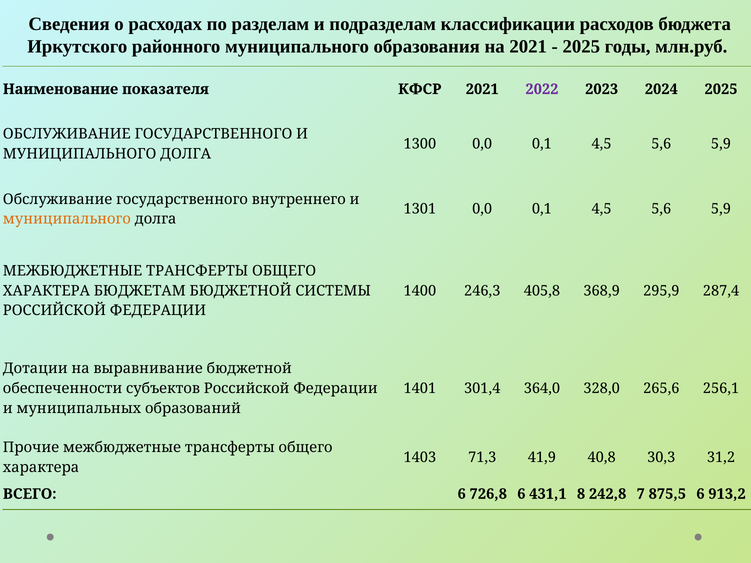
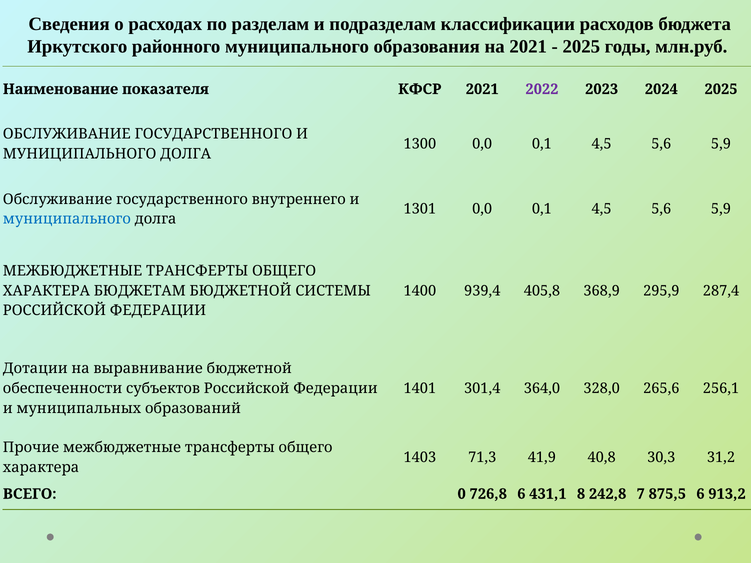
муниципального colour: orange -> blue (67, 219)
246,3: 246,3 -> 939,4 (482, 291)
ВСЕГО 6: 6 -> 0 (462, 494)
